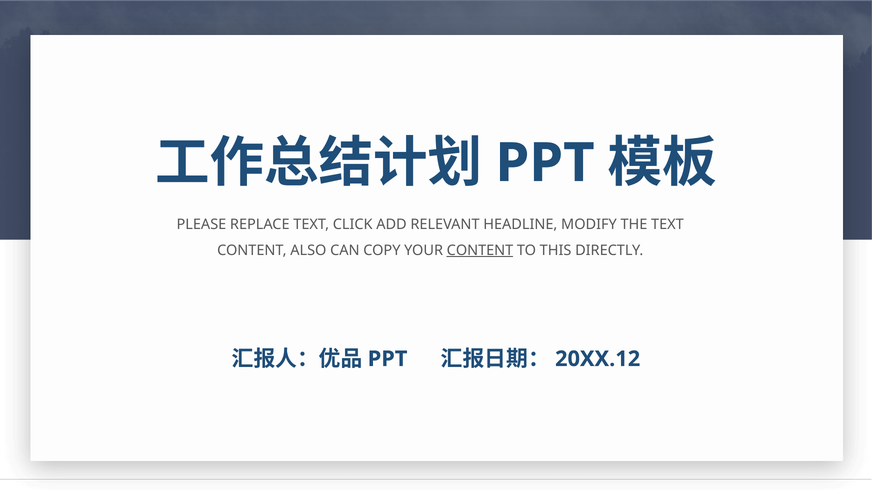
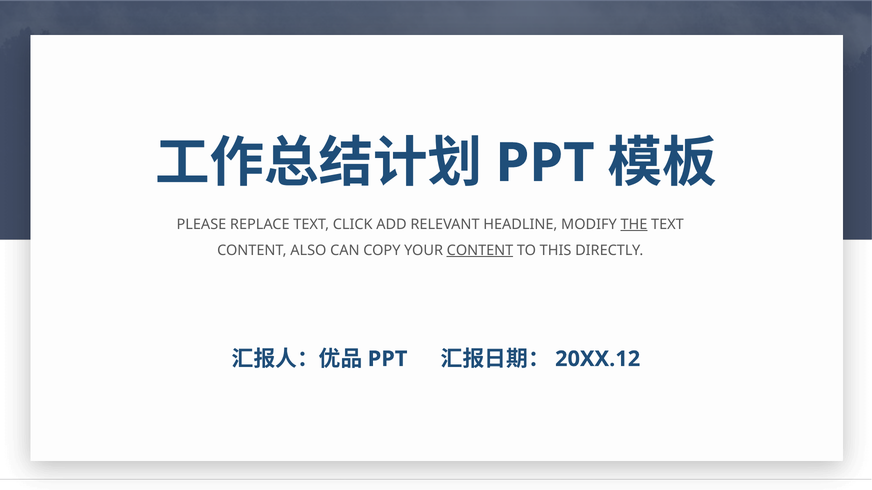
THE underline: none -> present (634, 224)
